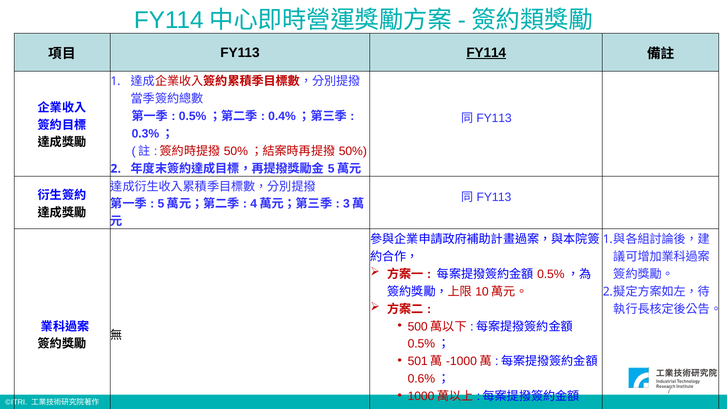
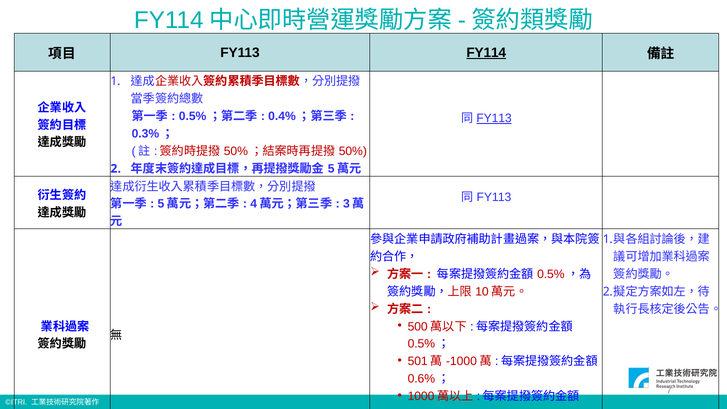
FY113 underline: none -> present (494, 118)
